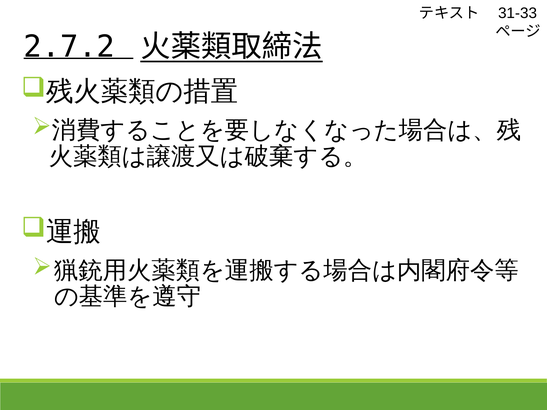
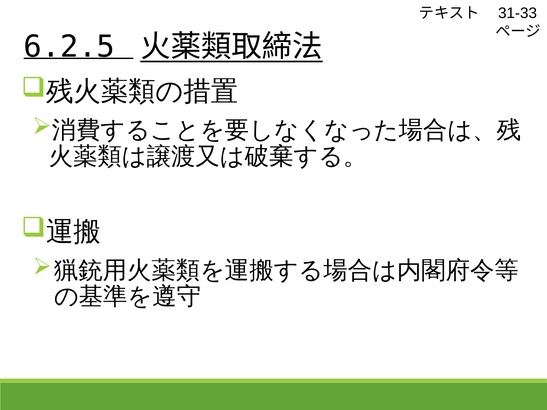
2.7.2: 2.7.2 -> 6.2.5 (69, 47)
